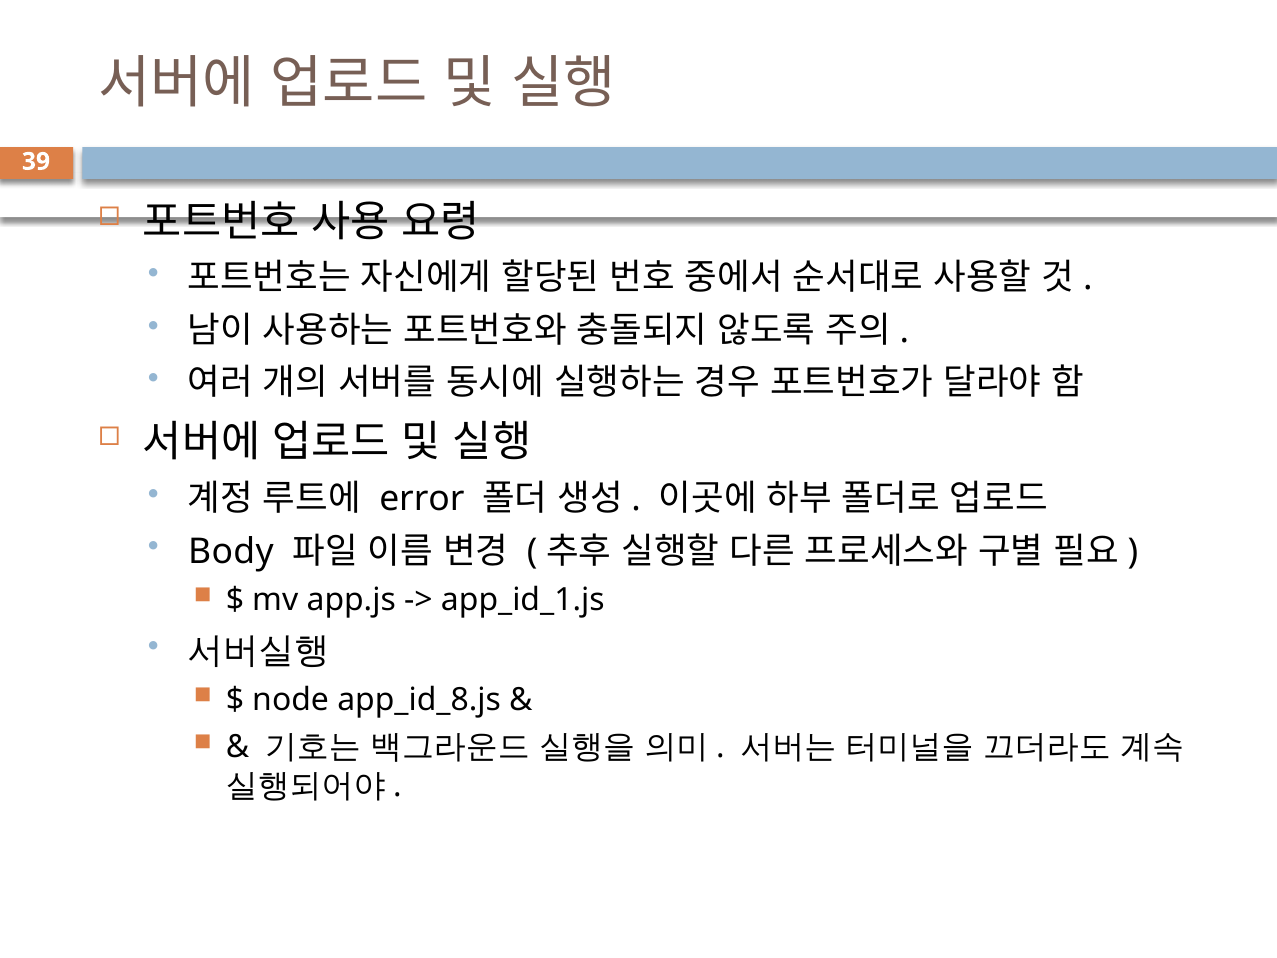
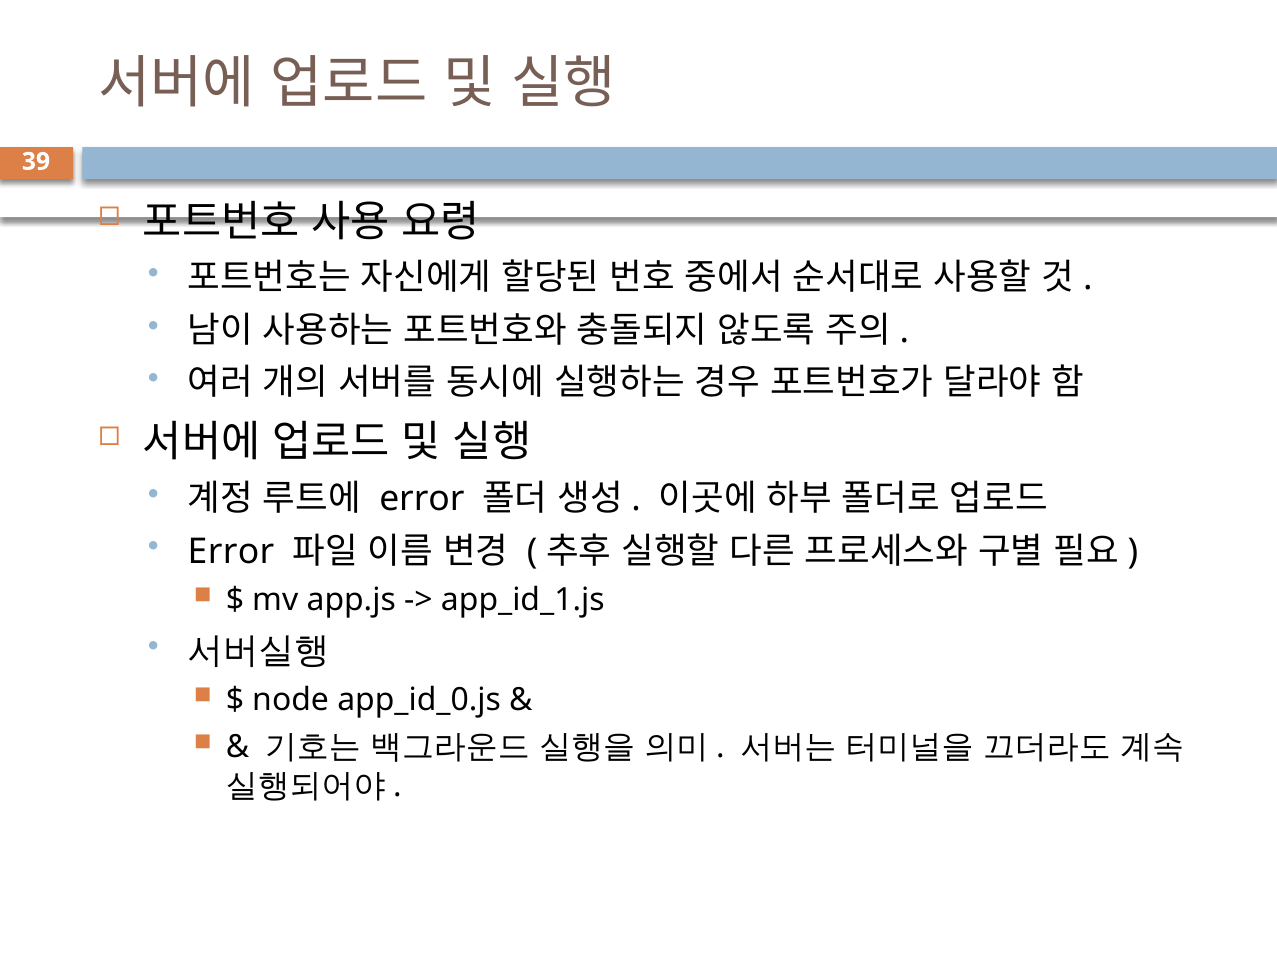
Body: Body -> Error (231, 551)
app_id_8.js: app_id_8.js -> app_id_0.js (419, 700)
